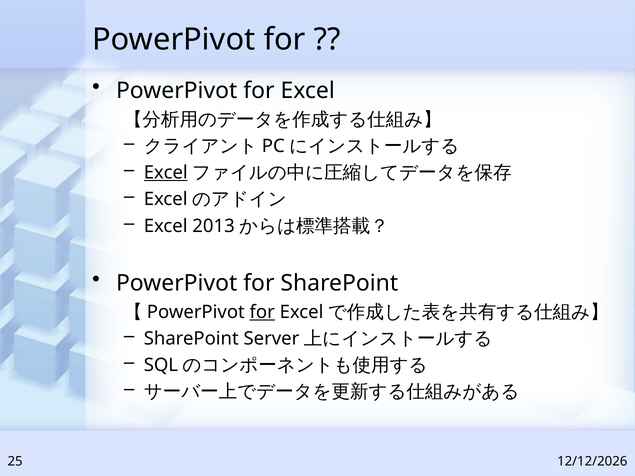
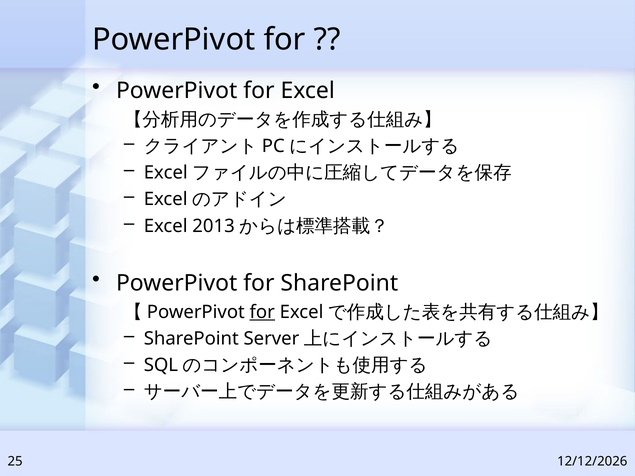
Excel underline: present -> none (166, 173)
